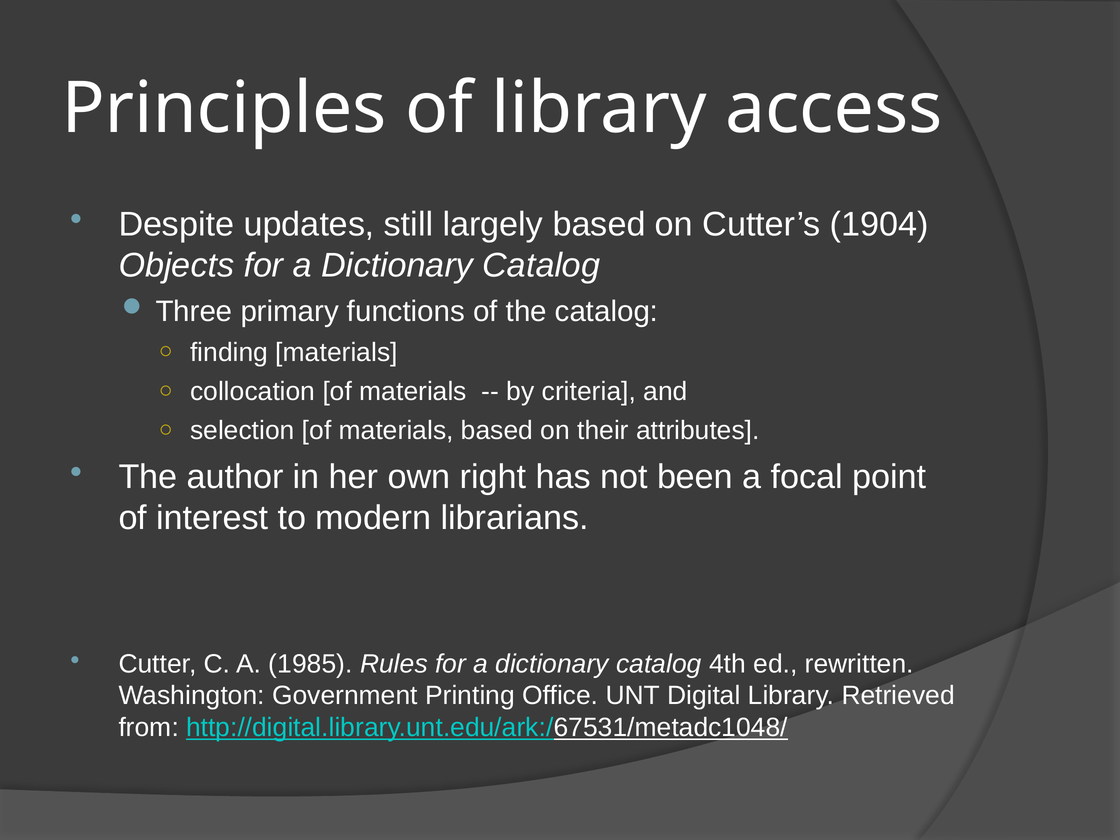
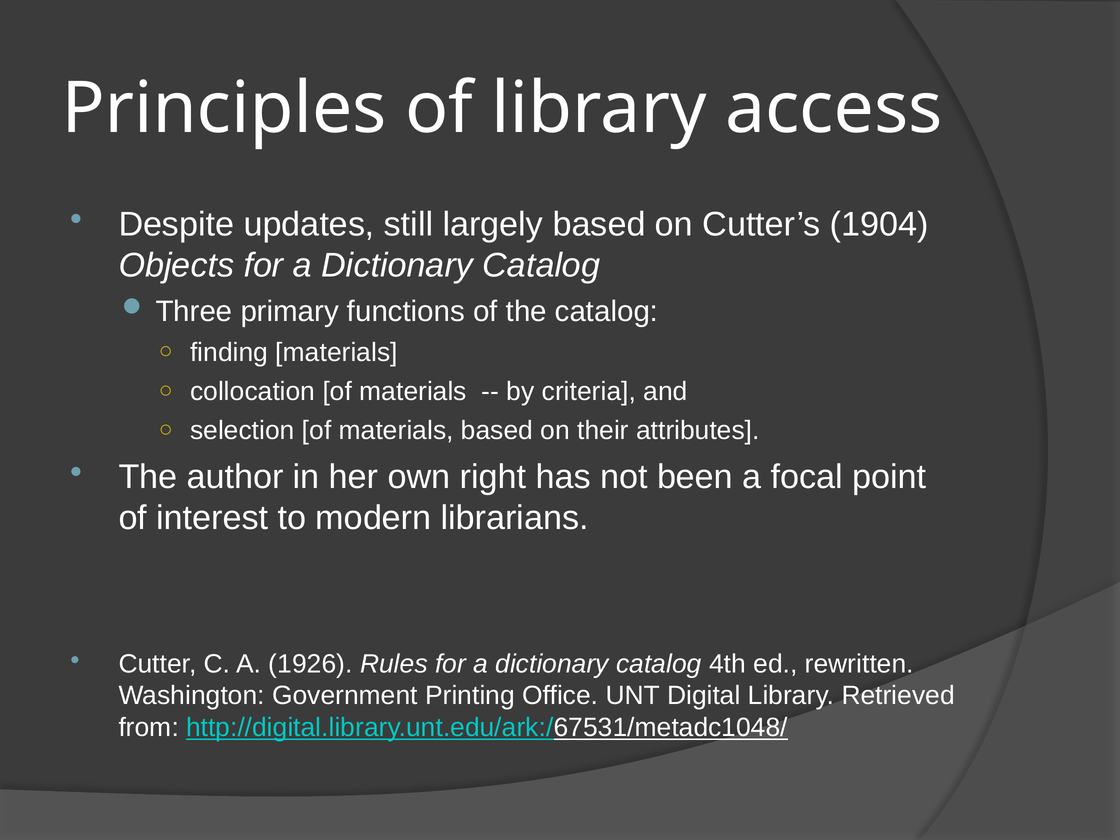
1985: 1985 -> 1926 (310, 664)
